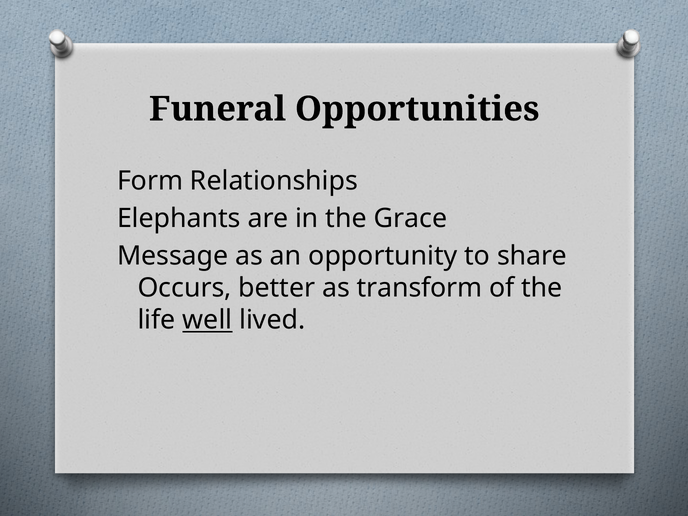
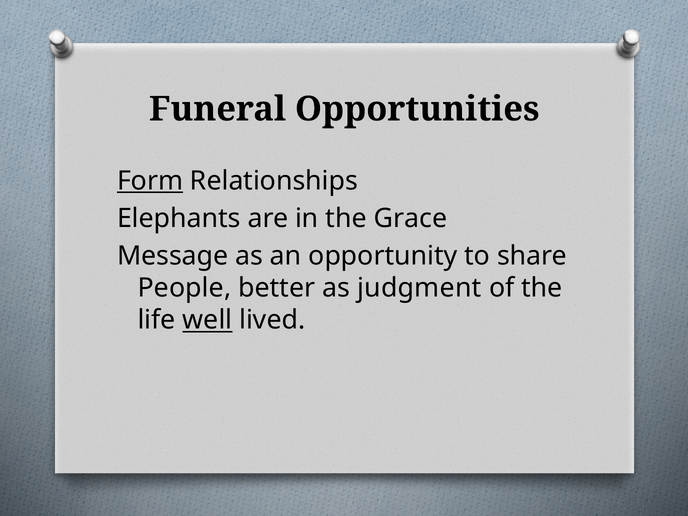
Form underline: none -> present (150, 181)
Occurs: Occurs -> People (184, 288)
transform: transform -> judgment (419, 288)
